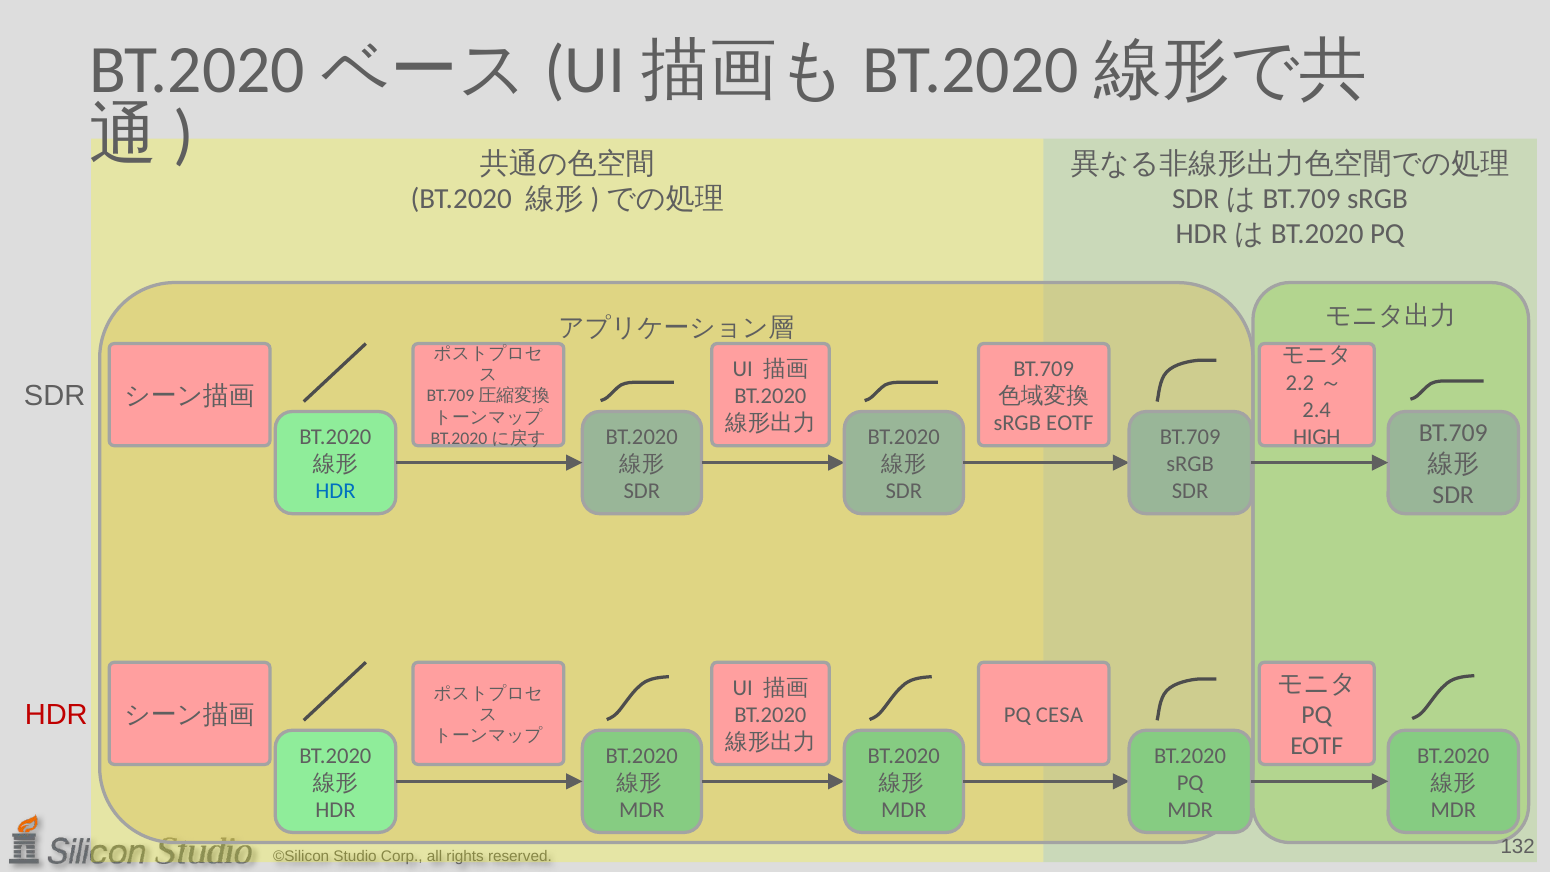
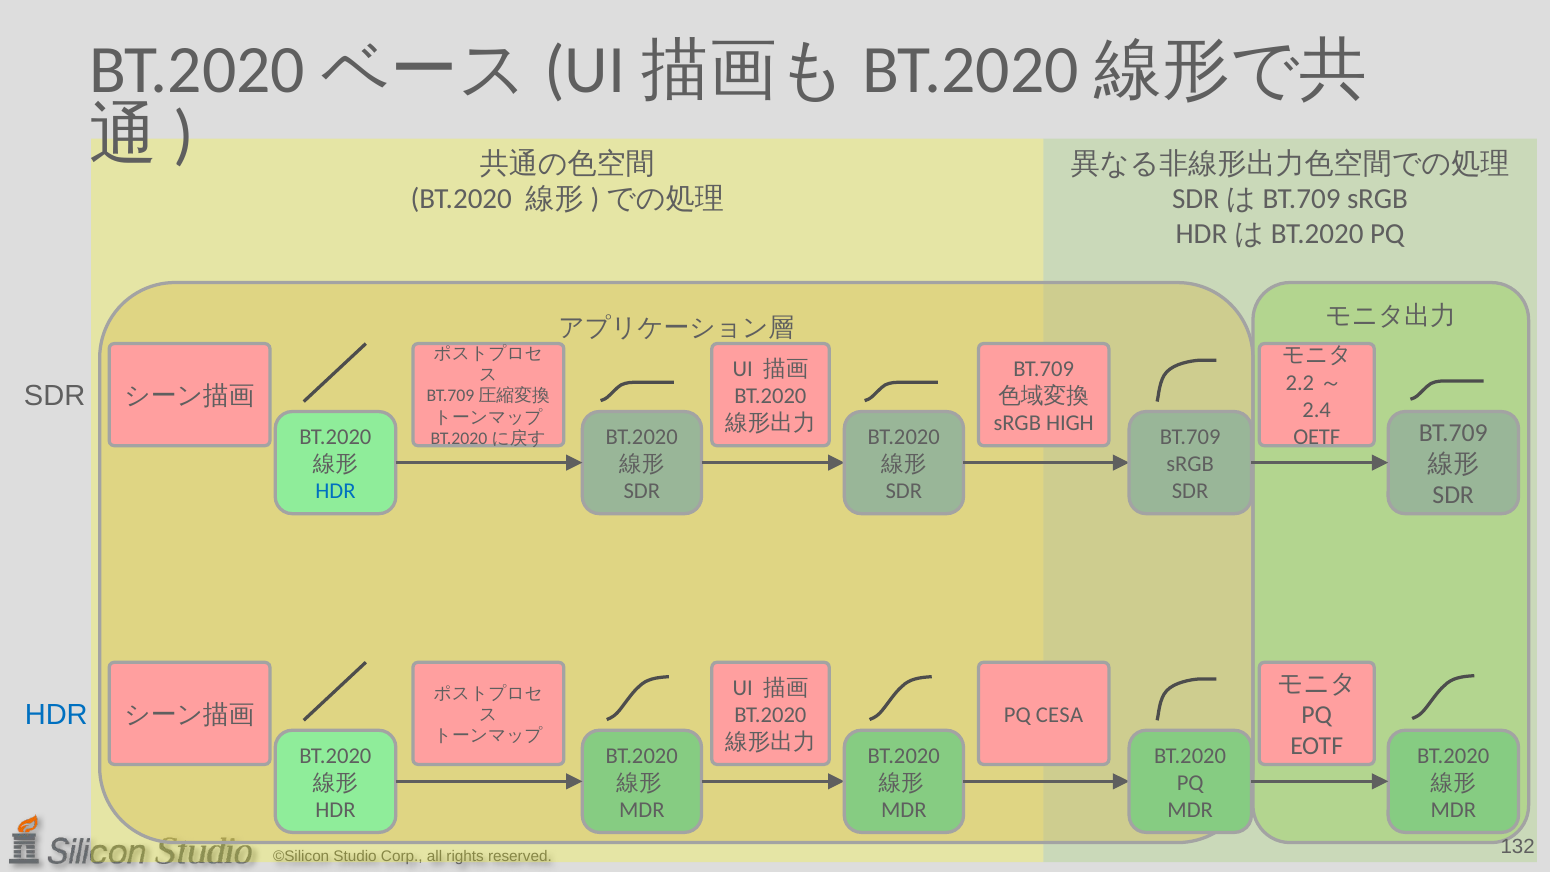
sRGB EOTF: EOTF -> HIGH (1070, 423)
HIGH: HIGH -> OETF (1317, 437)
HDR colour: red -> blue (56, 715)
